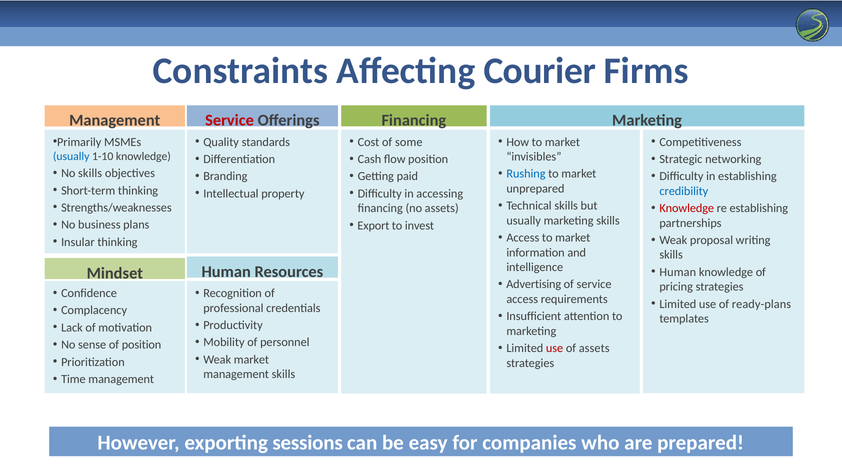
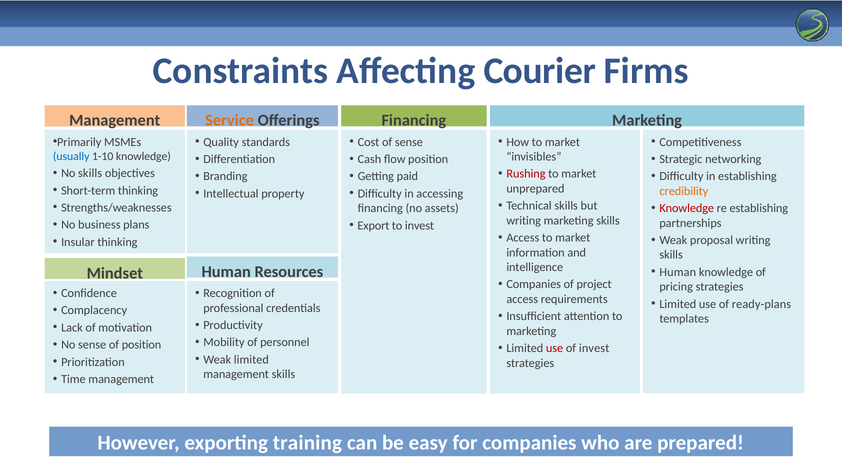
Service colour: red -> orange (230, 120)
of some: some -> sense (409, 142)
Rushing colour: blue -> red (526, 174)
credibility colour: blue -> orange (684, 191)
usually: usually -> writing (524, 220)
Advertising: Advertising -> Companies (534, 284)
of service: service -> project (594, 284)
of assets: assets -> invest (594, 348)
Weak market: market -> limited (251, 359)
sessions: sessions -> training (307, 443)
